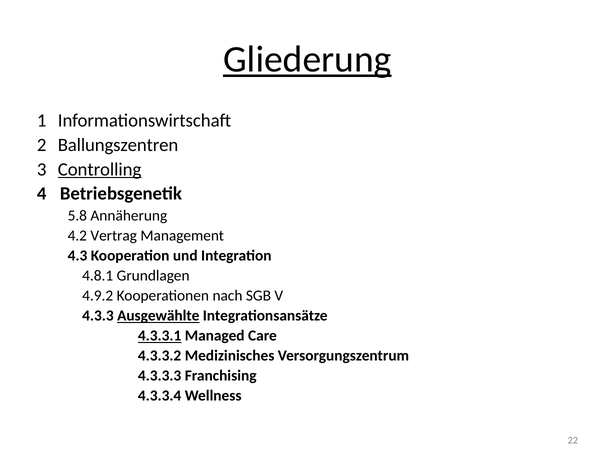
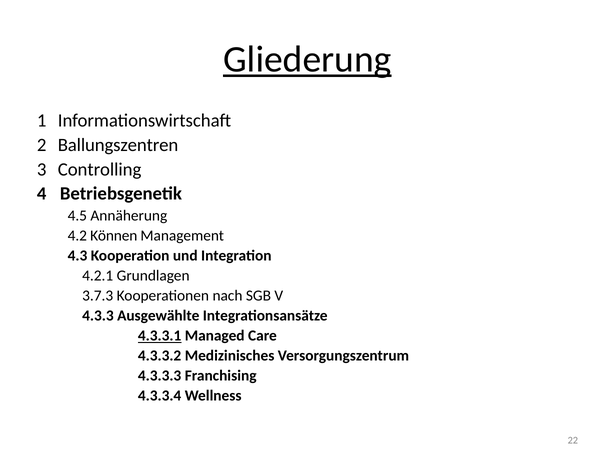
Controlling underline: present -> none (100, 169)
5.8: 5.8 -> 4.5 (77, 216)
Vertrag: Vertrag -> Können (114, 236)
4.8.1: 4.8.1 -> 4.2.1 (98, 276)
4.9.2: 4.9.2 -> 3.7.3 (98, 296)
Ausgewählte underline: present -> none (158, 316)
